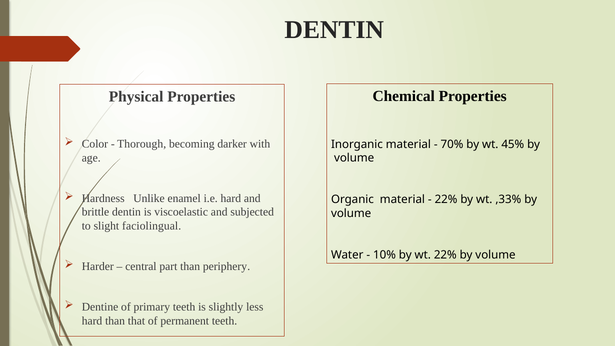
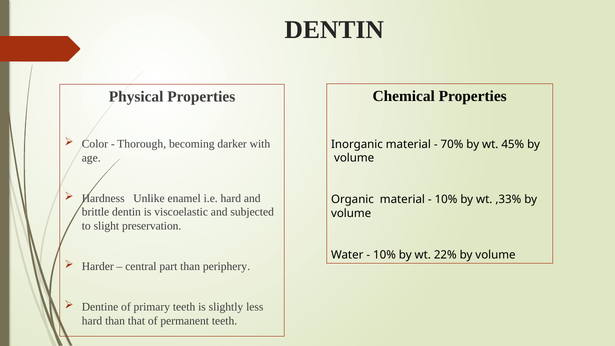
22%: 22% -> 10% (446, 200)
faciolingual: faciolingual -> preservation (152, 226)
